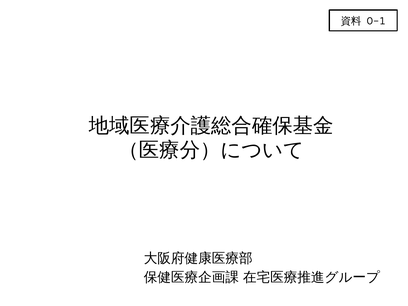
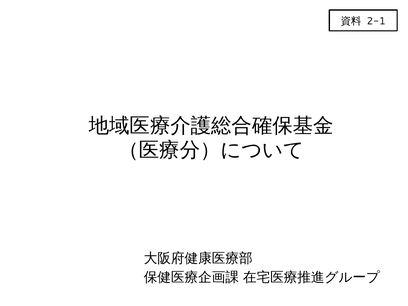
0-1: 0-1 -> 2-1 (376, 21)
